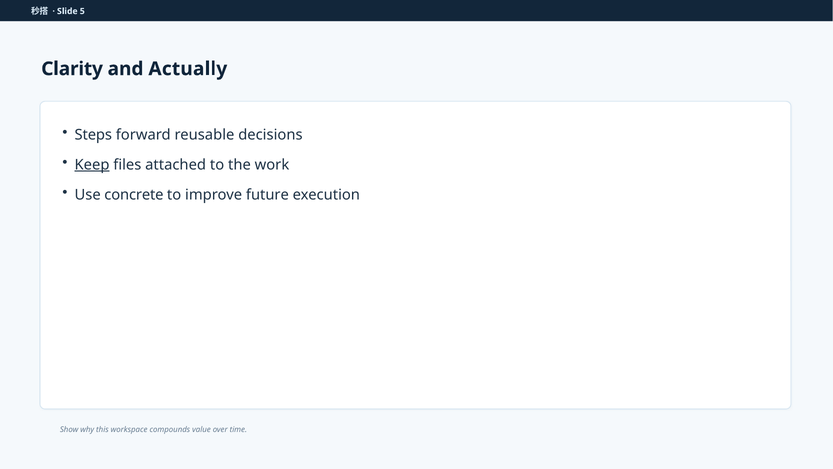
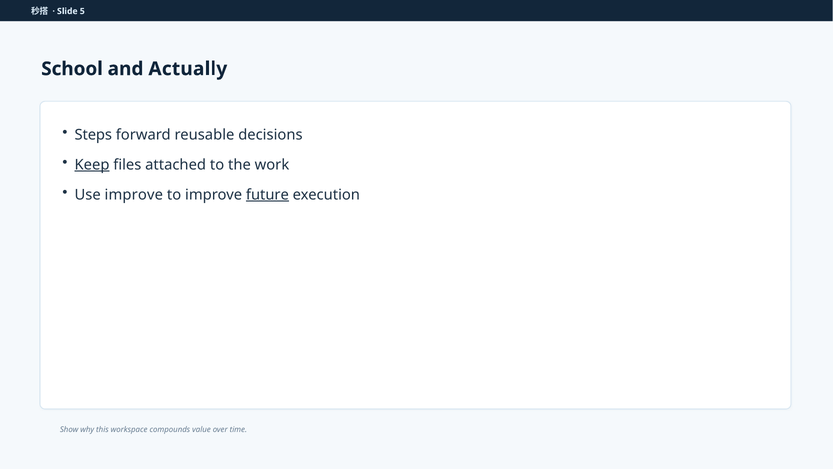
Clarity: Clarity -> School (72, 69)
Use concrete: concrete -> improve (134, 195)
future underline: none -> present (267, 195)
